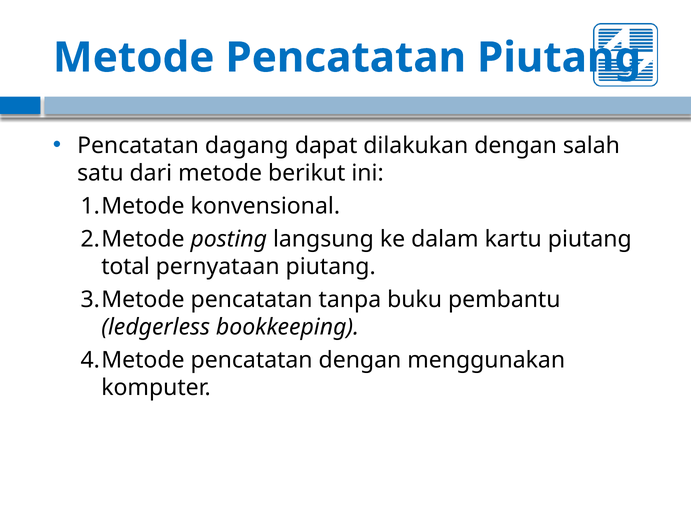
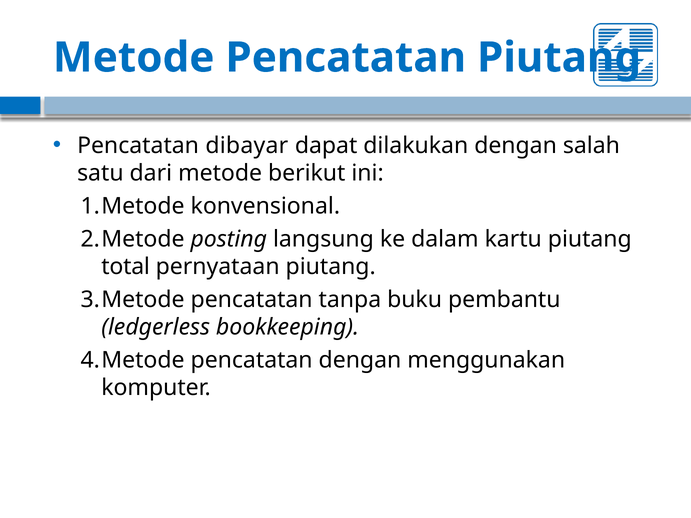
dagang: dagang -> dibayar (247, 146)
